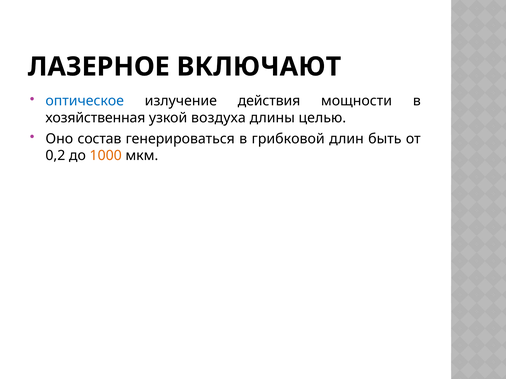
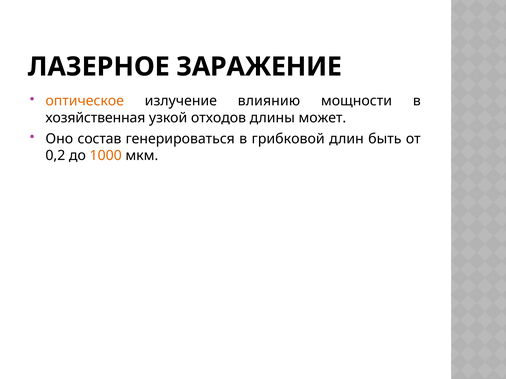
ВКЛЮЧАЮТ: ВКЛЮЧАЮТ -> ЗАРАЖЕНИЕ (259, 67)
оптическое colour: blue -> orange (85, 101)
действия: действия -> влиянию (269, 101)
воздуха: воздуха -> отходов (219, 118)
целью: целью -> может (322, 118)
